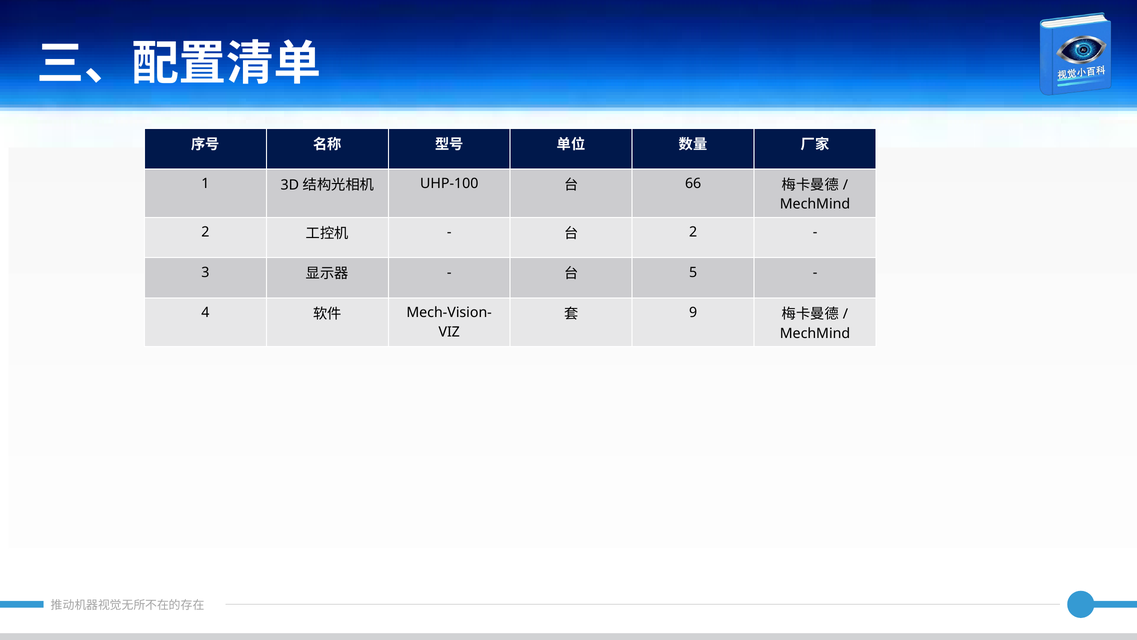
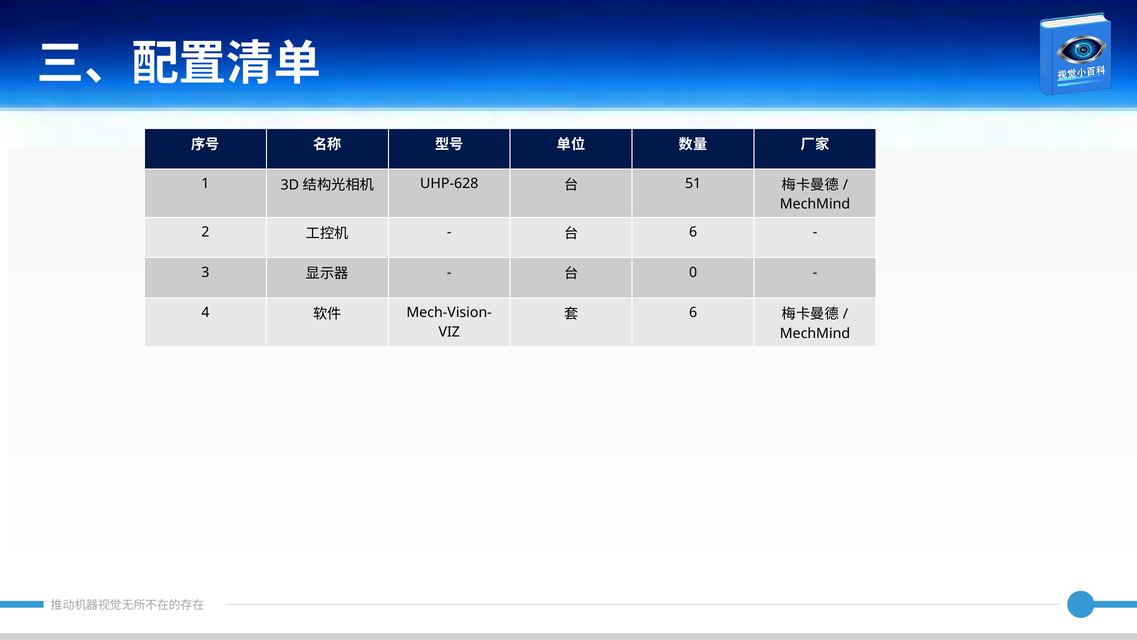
UHP-100: UHP-100 -> UHP-628 (449, 183)
66: 66 -> 51 (693, 183)
2: 2 -> 6 (693, 232)
5: 5 -> 0 (693, 272)
9: 9 -> 6 (693, 313)
